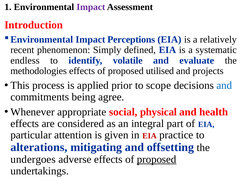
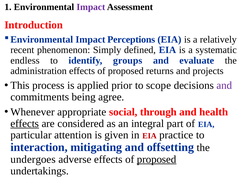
volatile: volatile -> groups (128, 61)
methodologies: methodologies -> administration (39, 71)
utilised: utilised -> returns (160, 71)
and colour: blue -> purple (224, 86)
physical: physical -> through (158, 112)
effects underline: none -> present (25, 124)
alterations: alterations -> interaction (39, 148)
